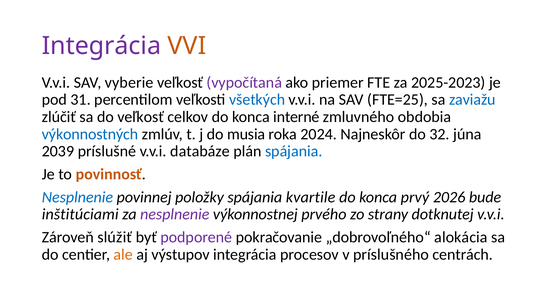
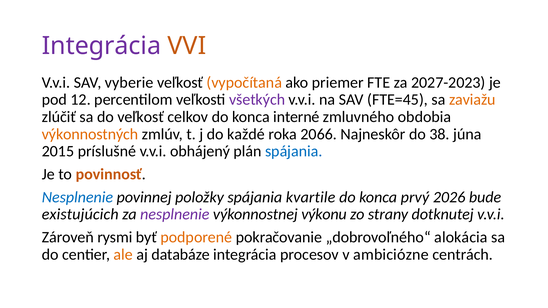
vypočítaná colour: purple -> orange (244, 82)
2025-2023: 2025-2023 -> 2027-2023 (448, 82)
31: 31 -> 12 (81, 100)
všetkých colour: blue -> purple (257, 100)
FTE=25: FTE=25 -> FTE=45 (398, 100)
zaviažu colour: blue -> orange (472, 100)
výkonnostných colour: blue -> orange (90, 134)
musia: musia -> každé (246, 134)
2024: 2024 -> 2066 (319, 134)
32: 32 -> 38 (440, 134)
2039: 2039 -> 2015 (58, 151)
databáze: databáze -> obhájený (200, 151)
inštitúciami: inštitúciami -> existujúcich (80, 215)
prvého: prvého -> výkonu (324, 215)
slúžiť: slúžiť -> rysmi (115, 237)
podporené colour: purple -> orange (196, 237)
výstupov: výstupov -> databáze (181, 255)
príslušného: príslušného -> ambiciózne (391, 255)
